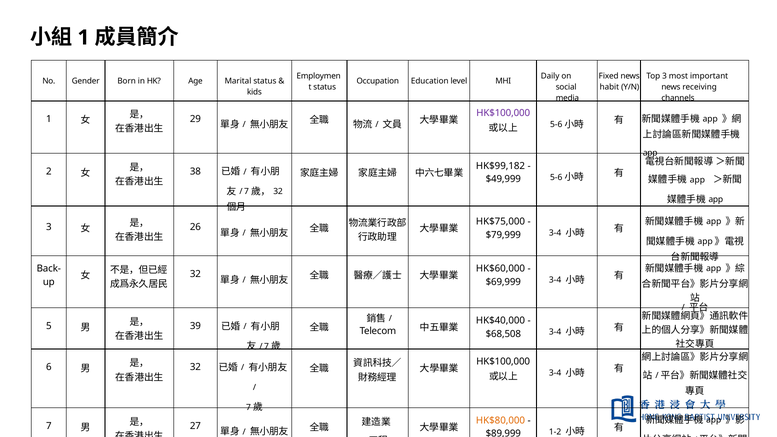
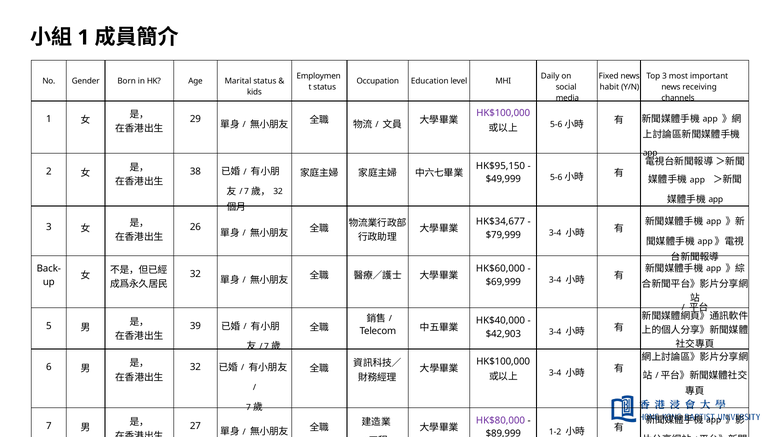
HK$99,182: HK$99,182 -> HK$95,150 (501, 166)
HK$75,000: HK$75,000 -> HK$34,677 (501, 222)
$68,508: $68,508 -> $42,903 (503, 334)
HK$80,000 colour: orange -> purple (501, 421)
